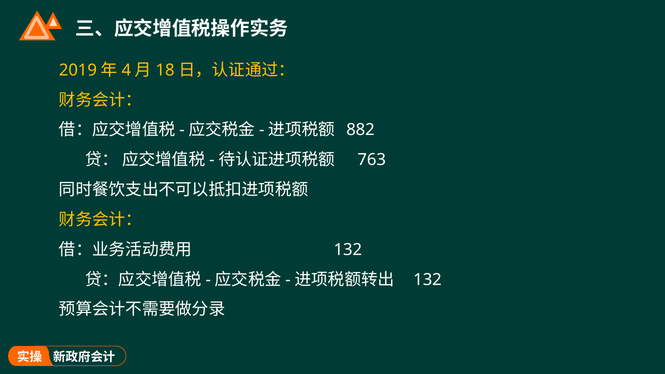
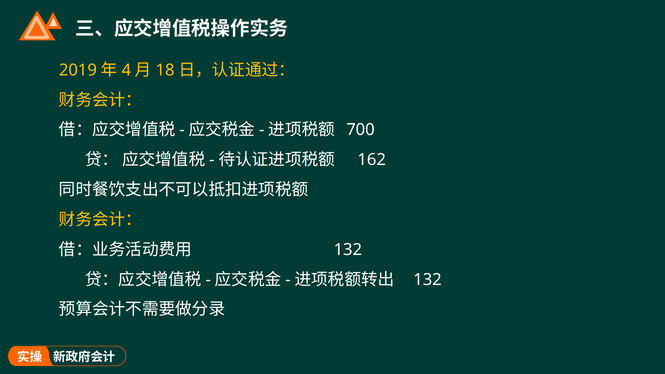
882: 882 -> 700 (360, 130)
763: 763 -> 162 (372, 160)
